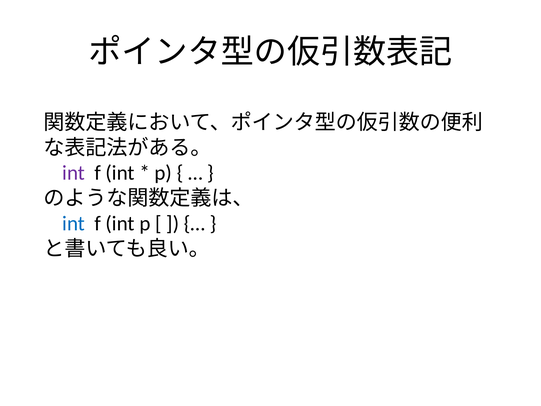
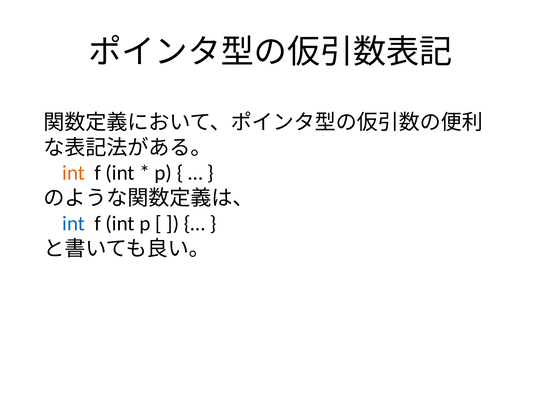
int colour: purple -> orange (74, 173)
